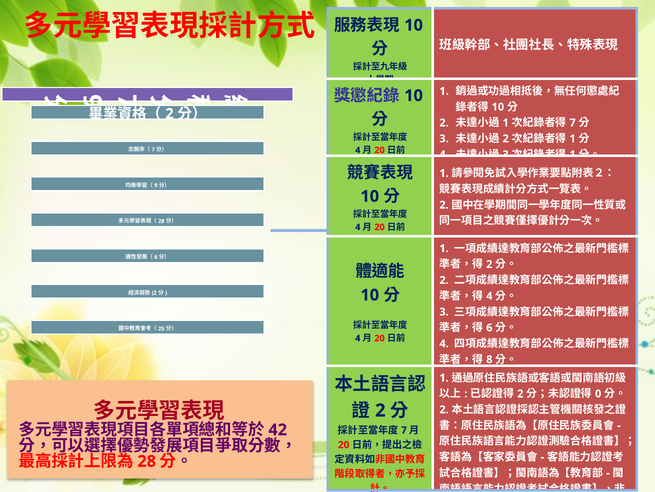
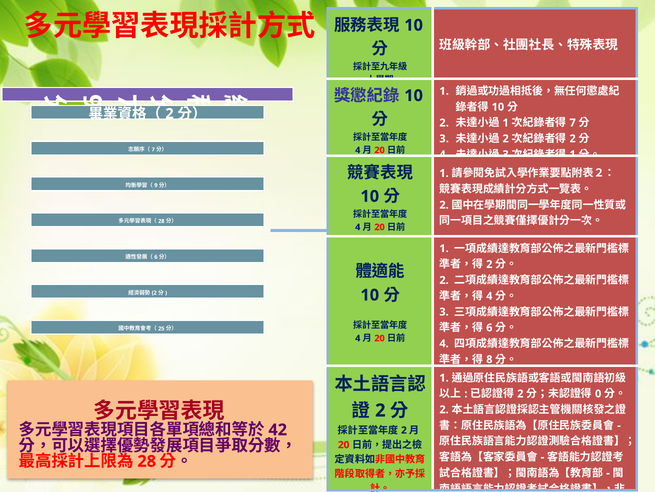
1: 1 -> 2 (573, 138)
7: 7 -> 2 (404, 430)
